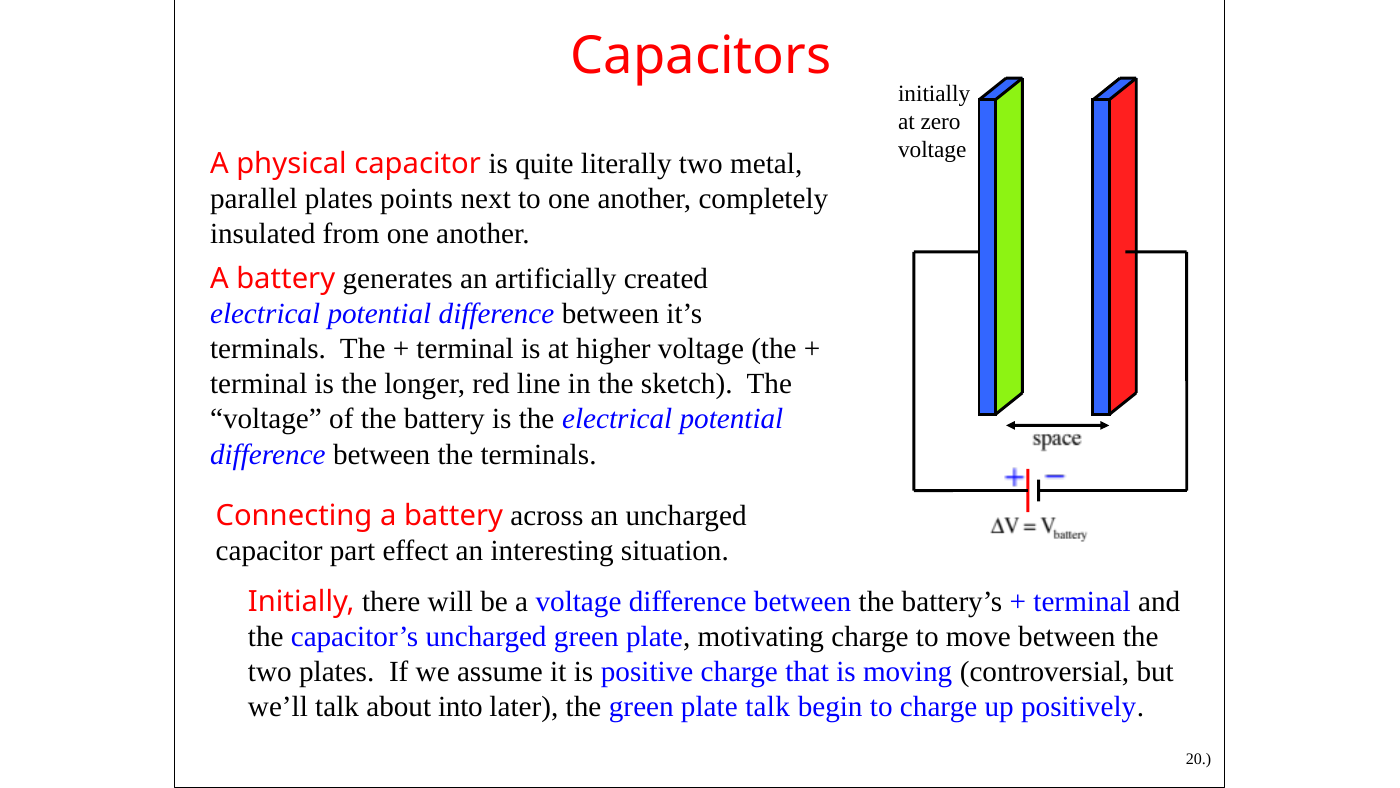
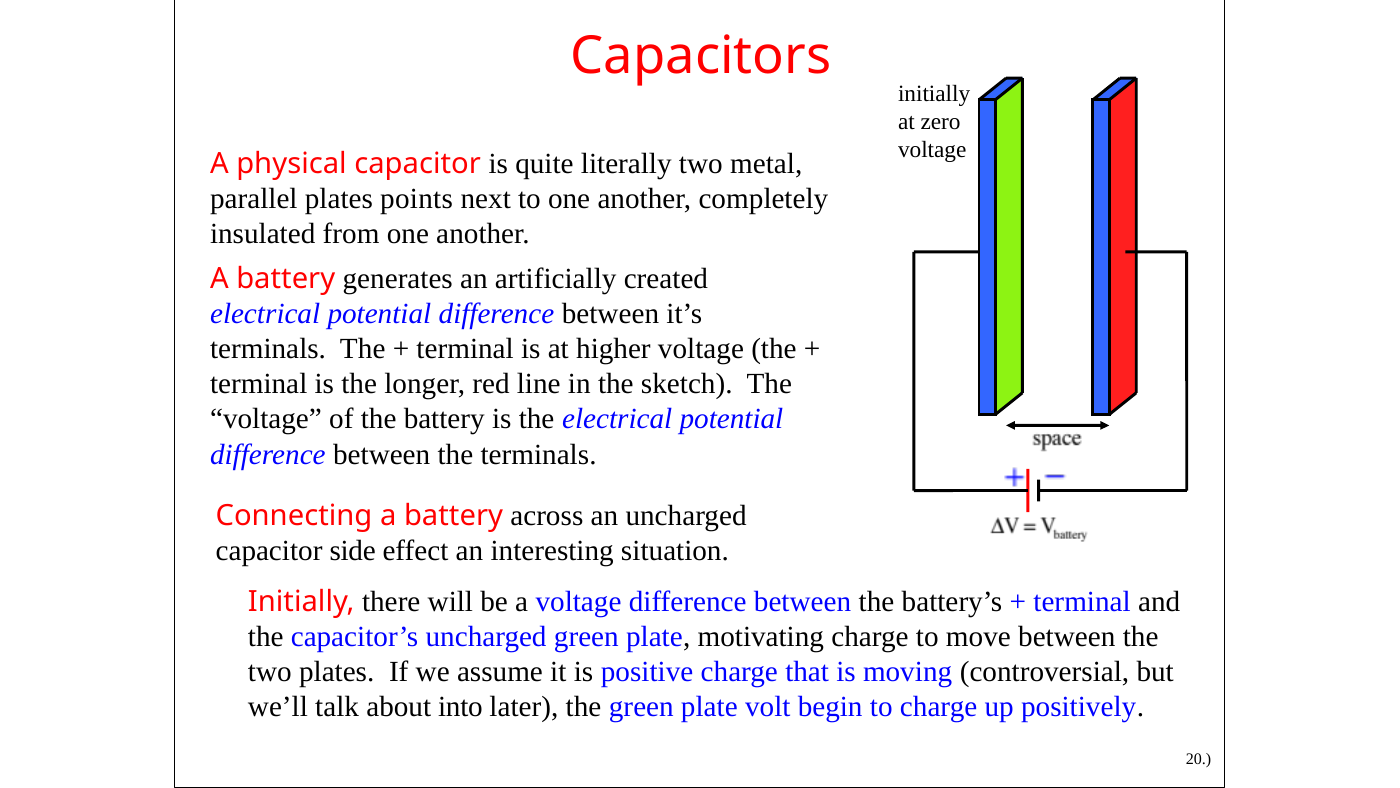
part: part -> side (353, 551)
plate talk: talk -> volt (768, 707)
